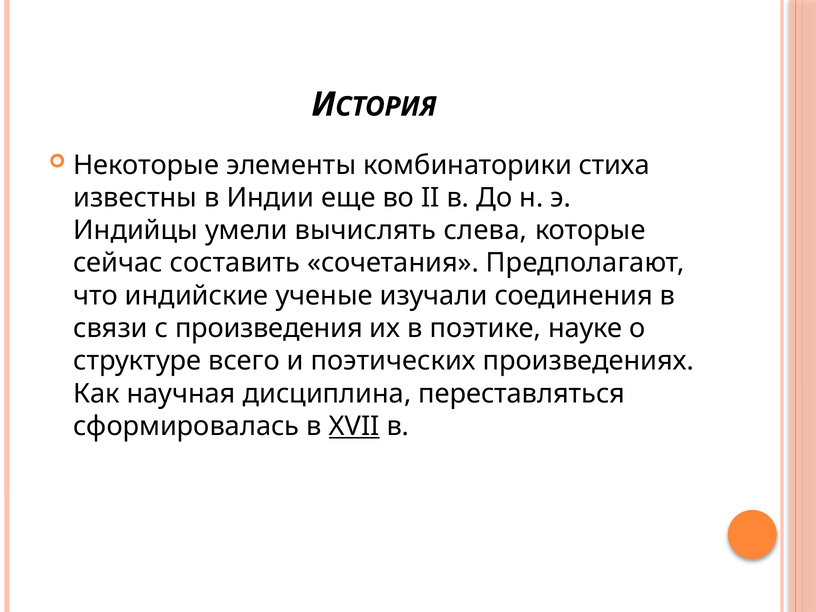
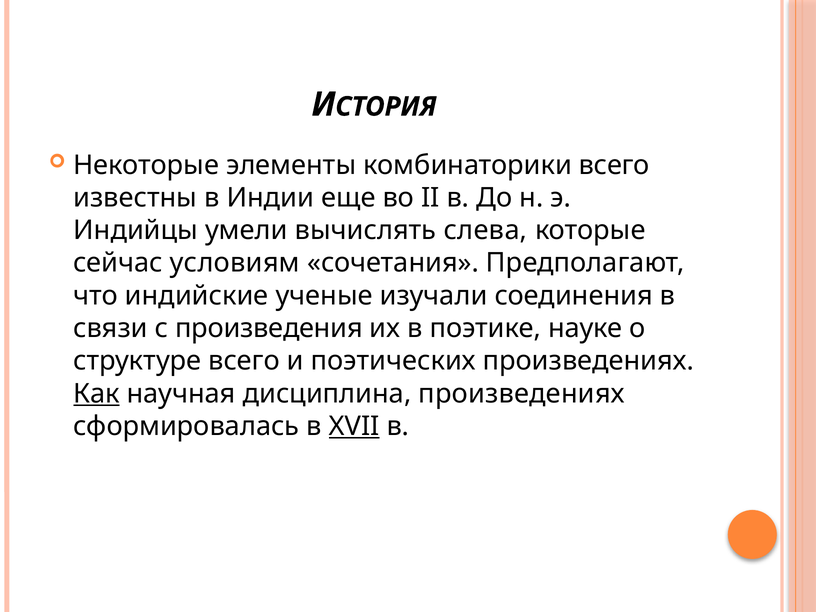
комбинаторики стиха: стиха -> всего (614, 165)
составить: составить -> условиям (235, 263)
Как underline: none -> present (97, 394)
дисциплина переставляться: переставляться -> произведениях (522, 394)
